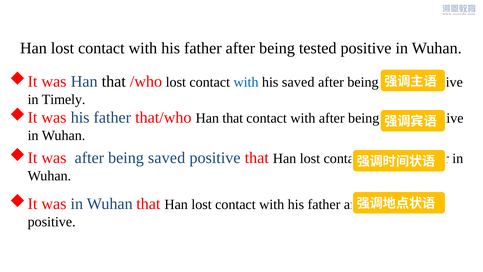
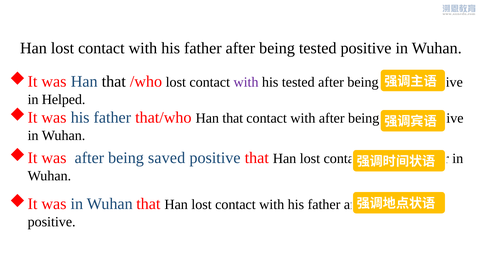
with colour: blue -> purple (246, 82)
his saved: saved -> tested (298, 82)
Timely: Timely -> Helped (64, 99)
